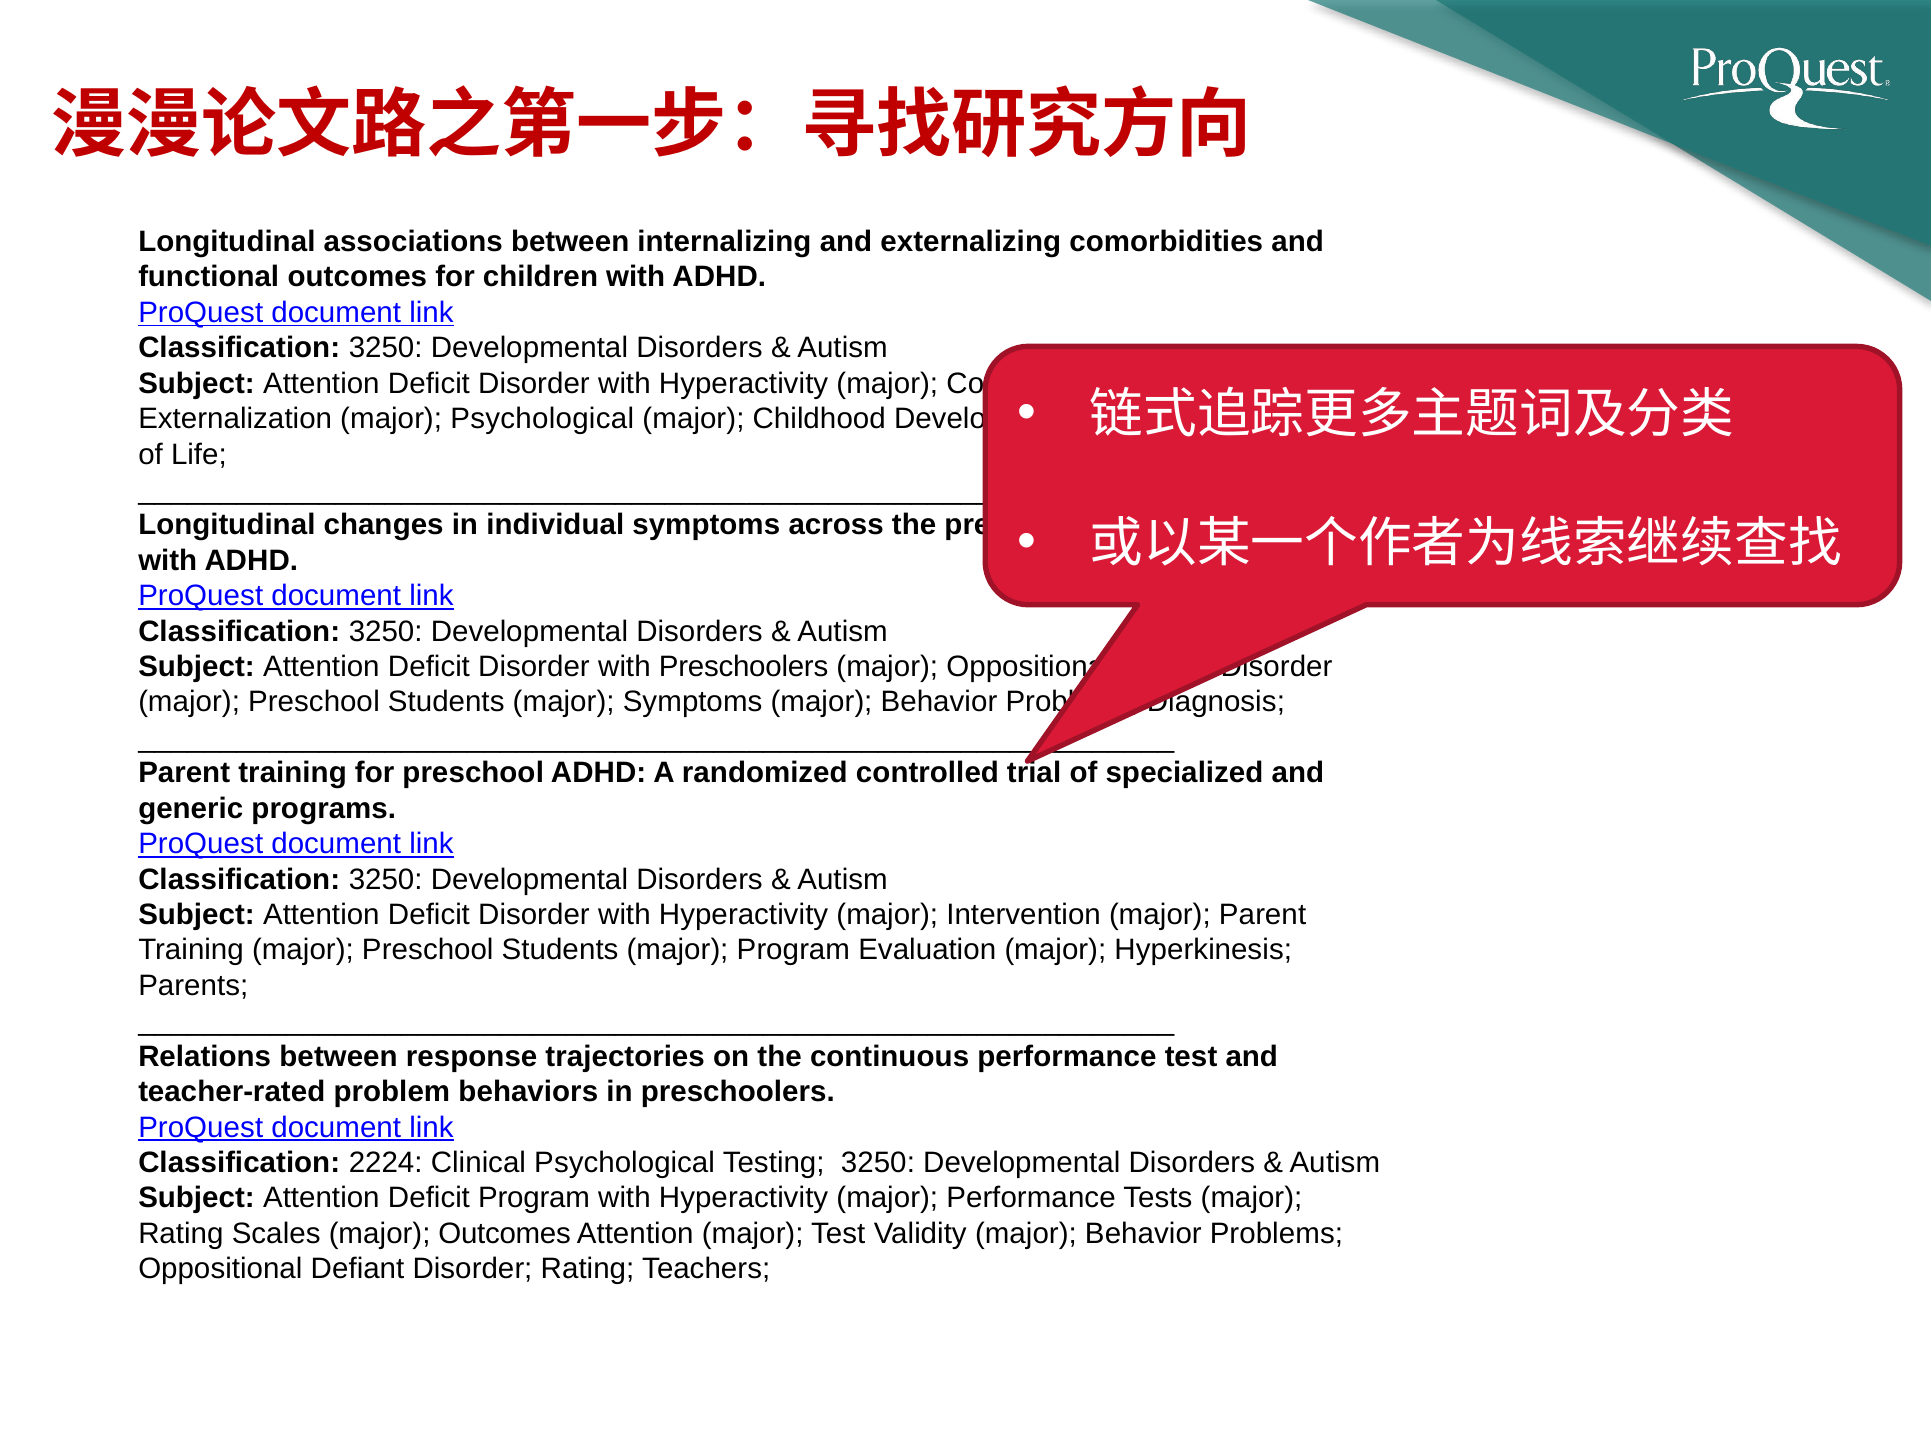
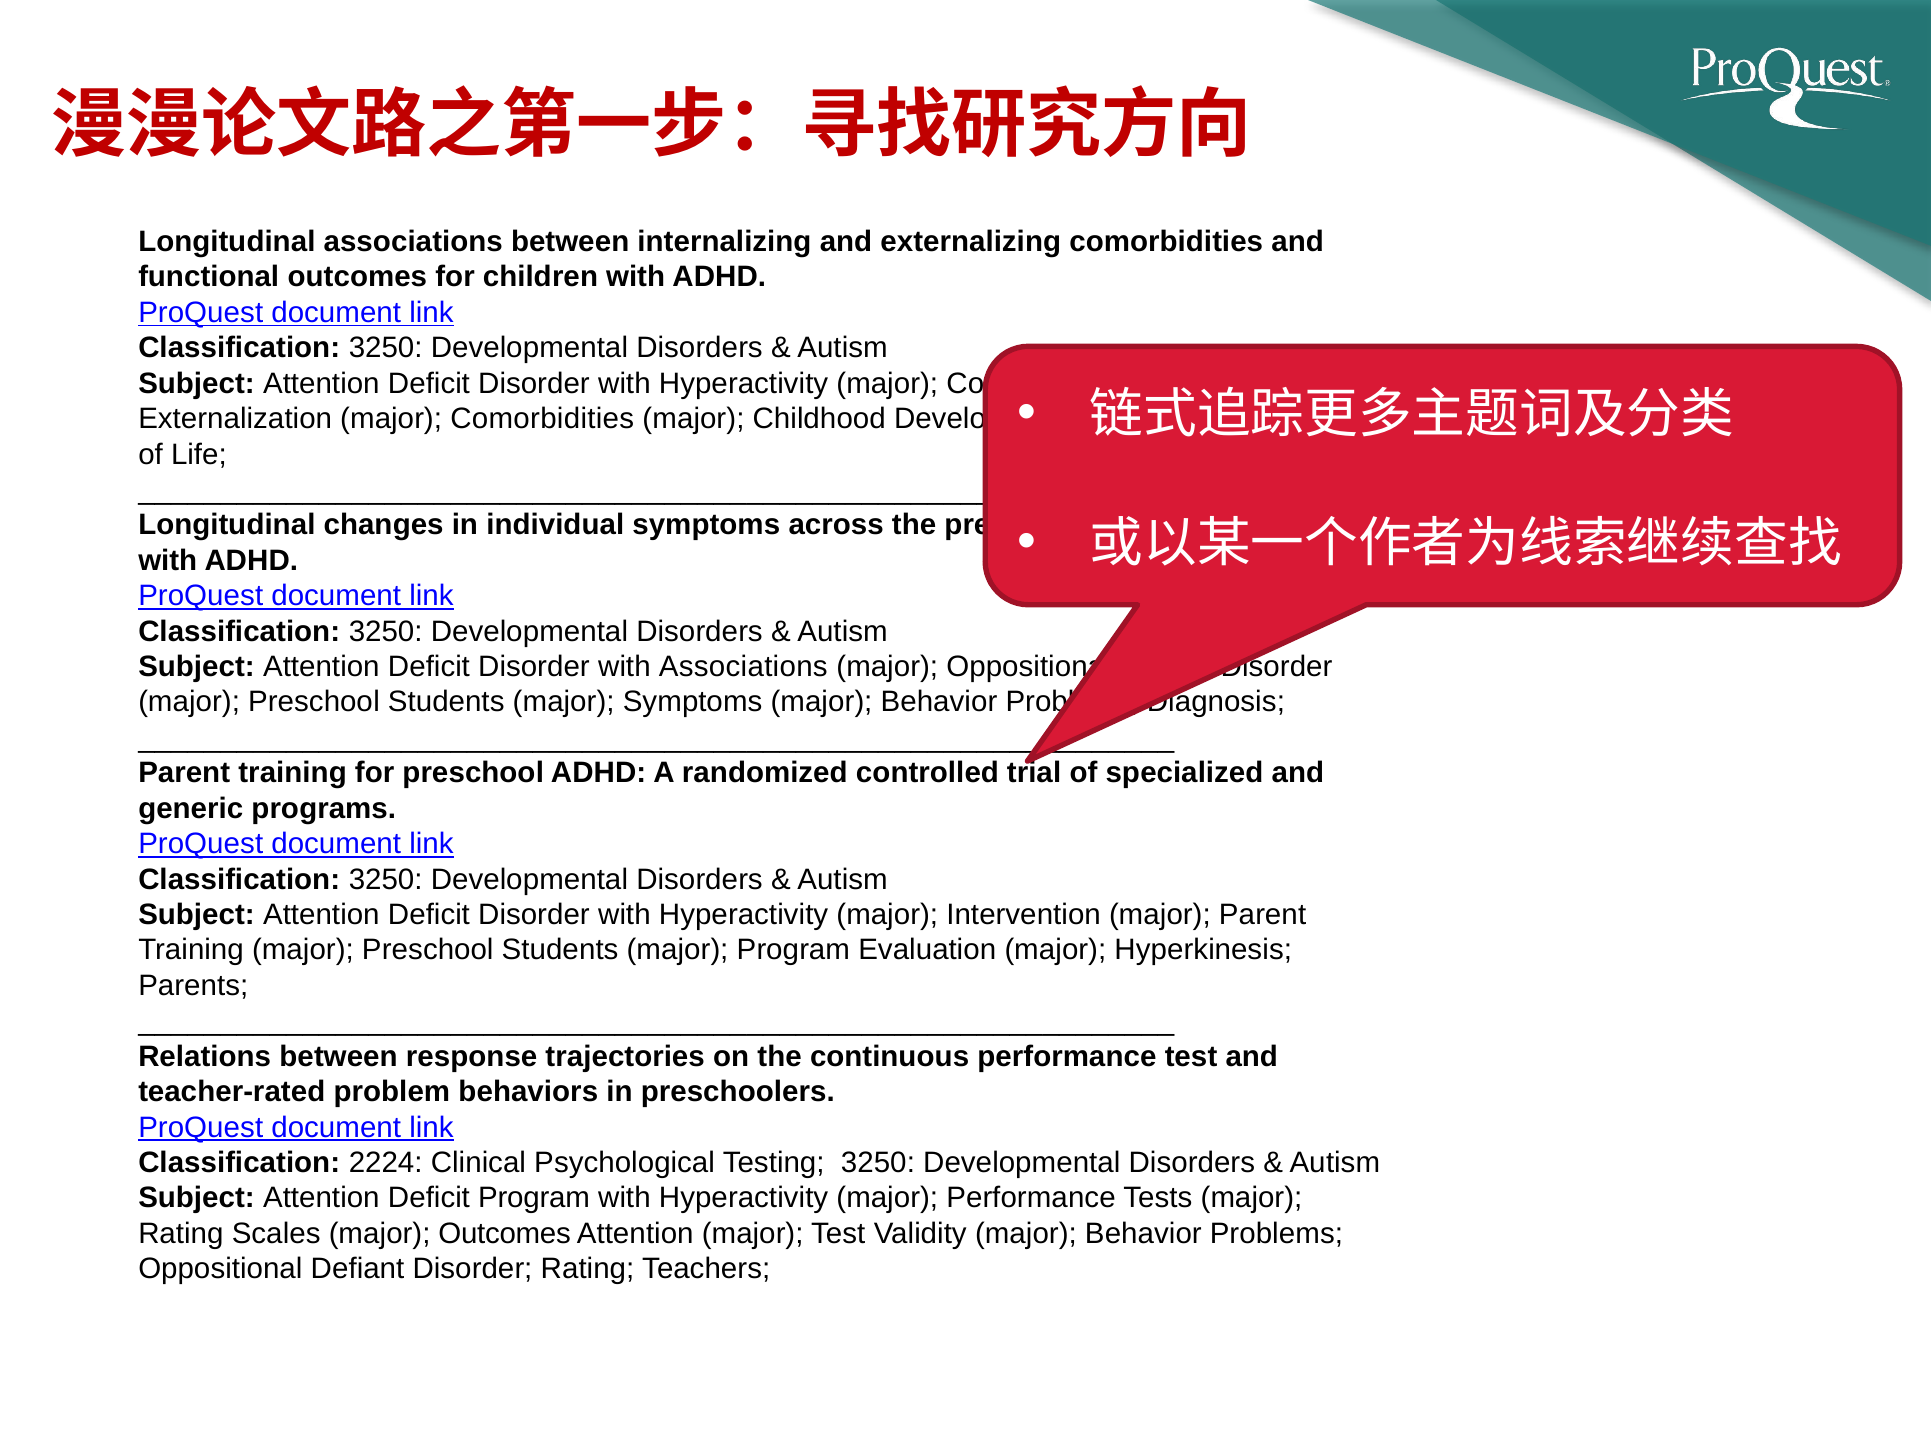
major Psychological: Psychological -> Comorbidities (542, 419)
with Preschoolers: Preschoolers -> Associations (743, 667)
